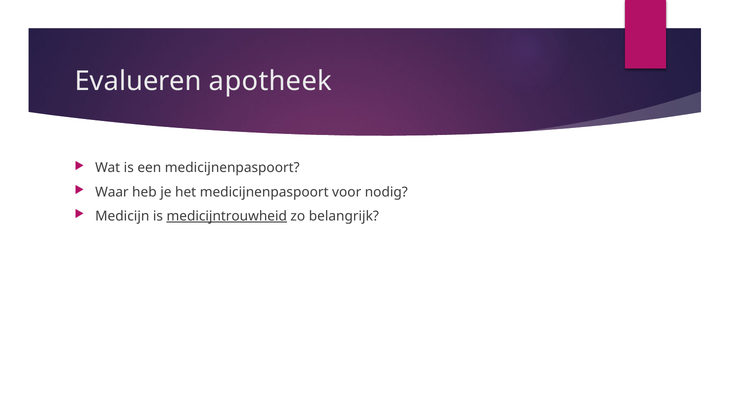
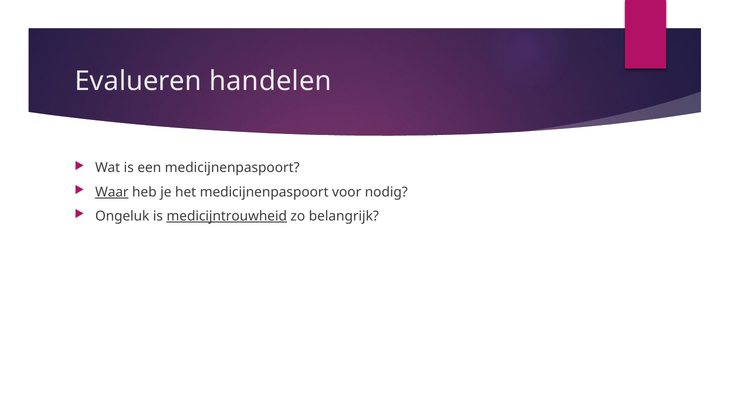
apotheek: apotheek -> handelen (270, 81)
Waar underline: none -> present (112, 192)
Medicijn: Medicijn -> Ongeluk (122, 216)
